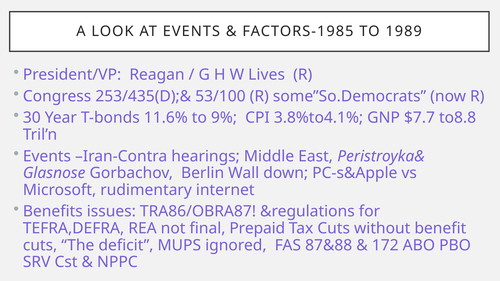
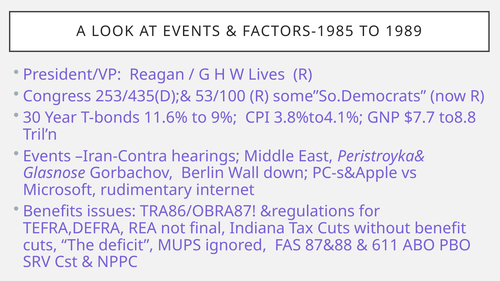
Prepaid: Prepaid -> Indiana (257, 229)
172: 172 -> 611 (385, 245)
